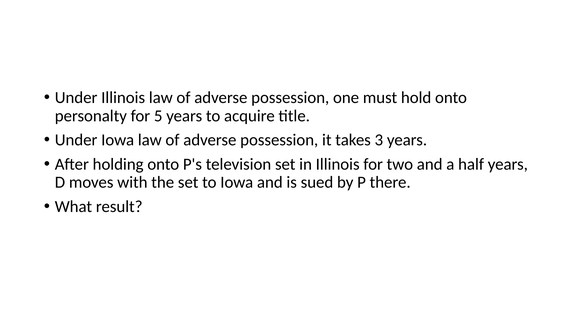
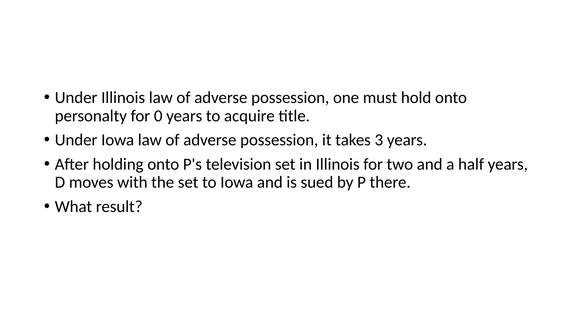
5: 5 -> 0 (158, 116)
